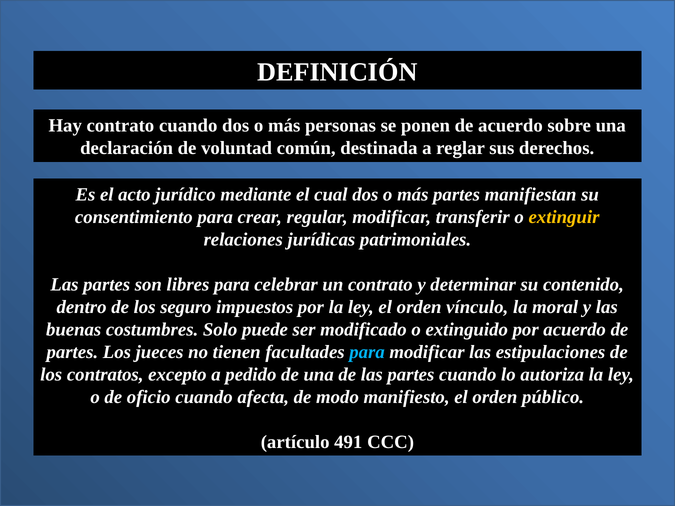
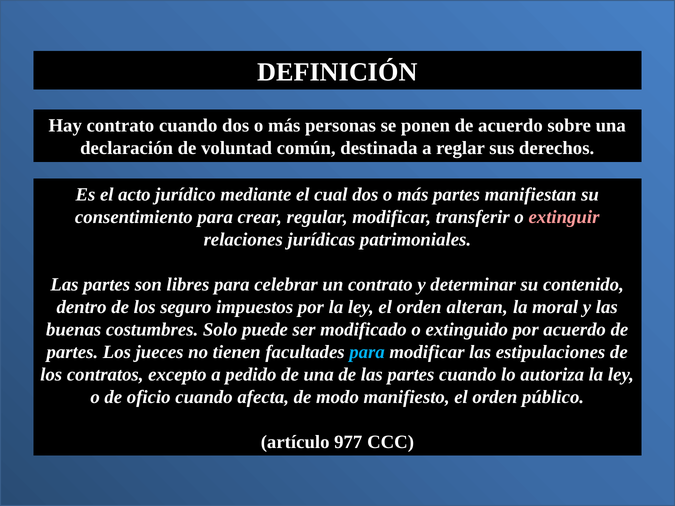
extinguir colour: yellow -> pink (564, 217)
vínculo: vínculo -> alteran (477, 307)
491: 491 -> 977 (348, 442)
